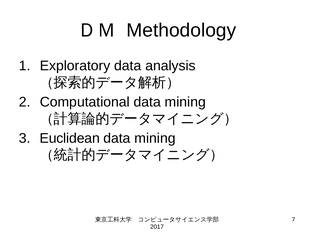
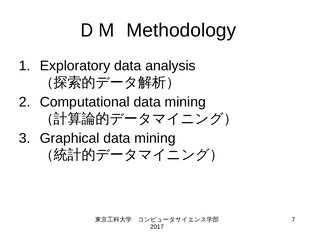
Euclidean: Euclidean -> Graphical (70, 138)
